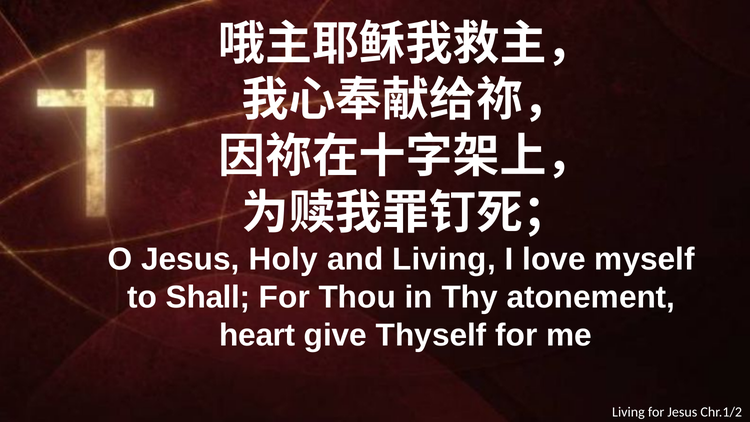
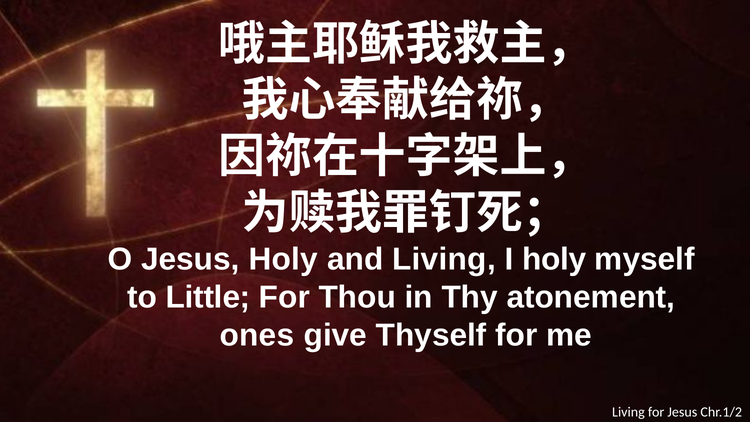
I love: love -> holy (554, 259)
Shall: Shall -> Little (208, 297)
heart: heart -> ones (257, 335)
